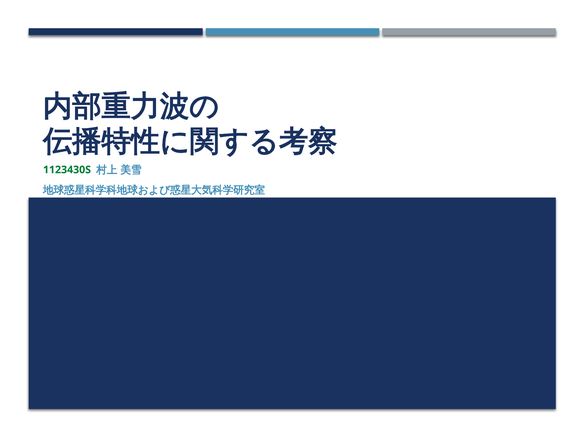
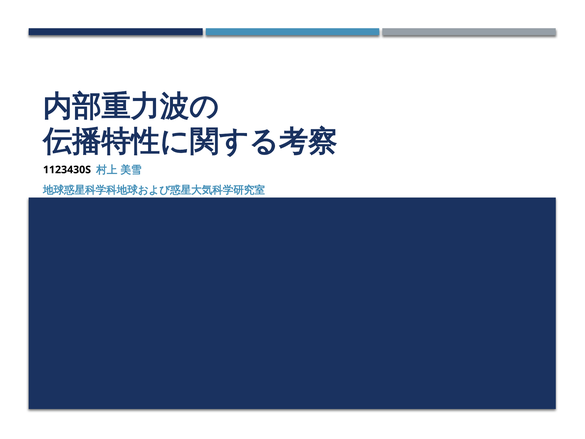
1123430S colour: green -> black (67, 170)
